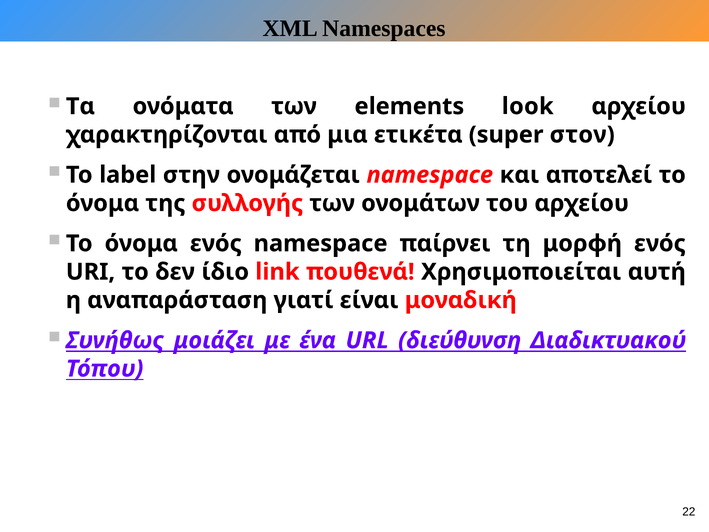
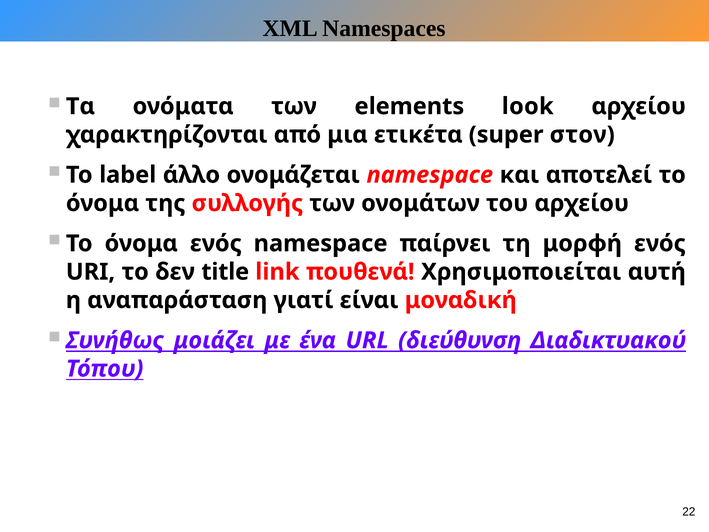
στην: στην -> άλλο (191, 175)
ίδιο: ίδιο -> title (225, 272)
